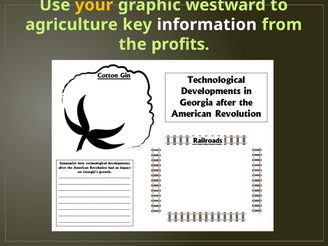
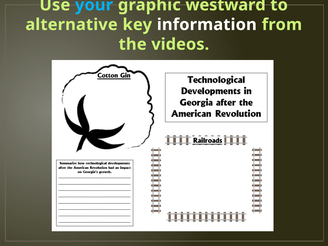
your colour: yellow -> light blue (94, 5)
agriculture: agriculture -> alternative (72, 25)
profits: profits -> videos (180, 44)
